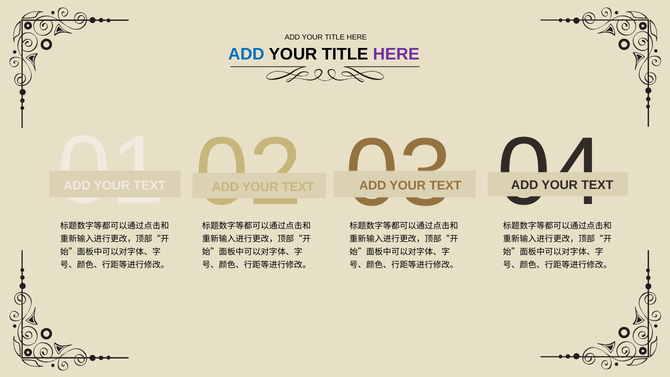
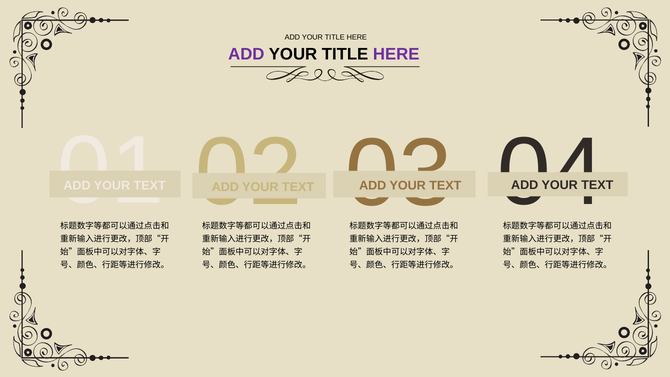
ADD colour: blue -> purple (246, 54)
